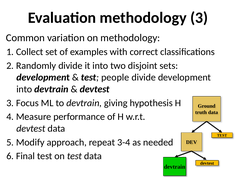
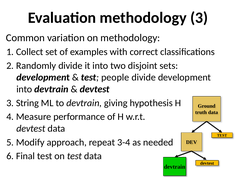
Focus: Focus -> String (27, 103)
